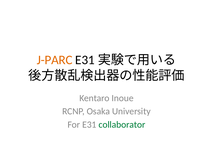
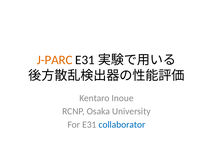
collaborator colour: green -> blue (122, 124)
